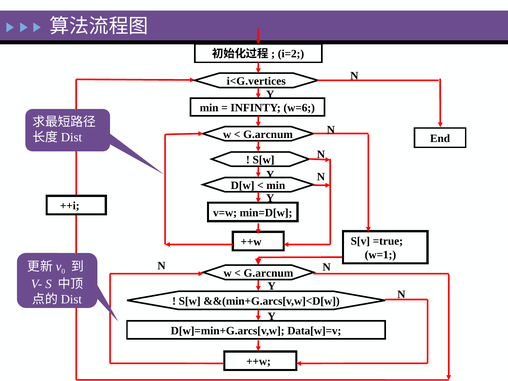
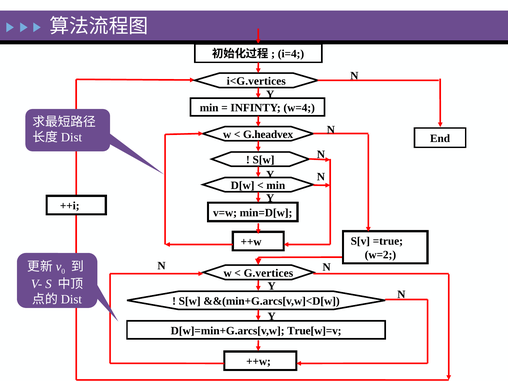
i=2: i=2 -> i=4 (291, 54)
w=6: w=6 -> w=4 (299, 108)
G.arcnum: G.arcnum -> G.headvex (268, 134)
w=1: w=1 -> w=2 (380, 255)
G.arcnum: G.arcnum -> G.vertices (268, 273)
Data[w]=v: Data[w]=v -> True[w]=v (314, 331)
